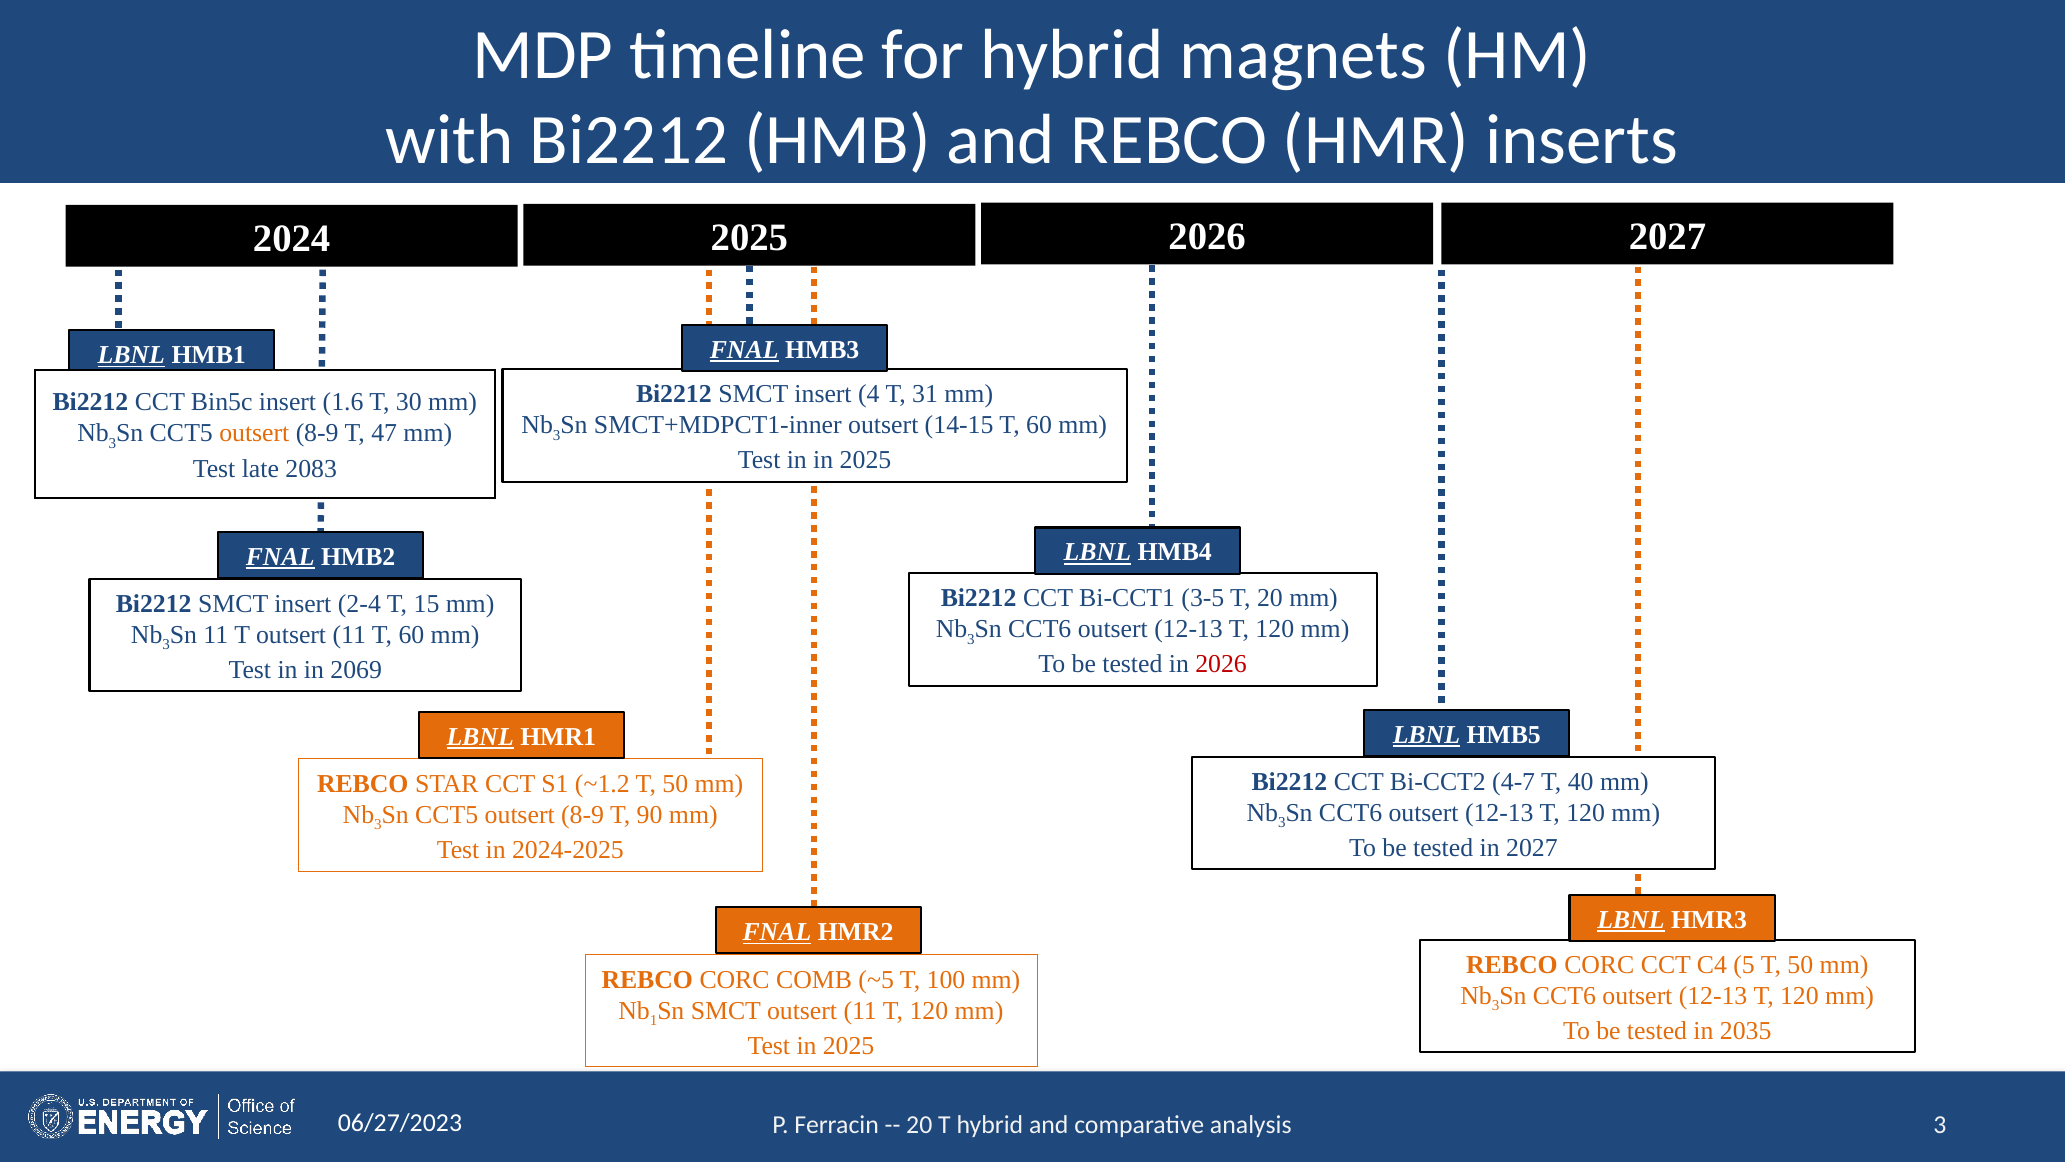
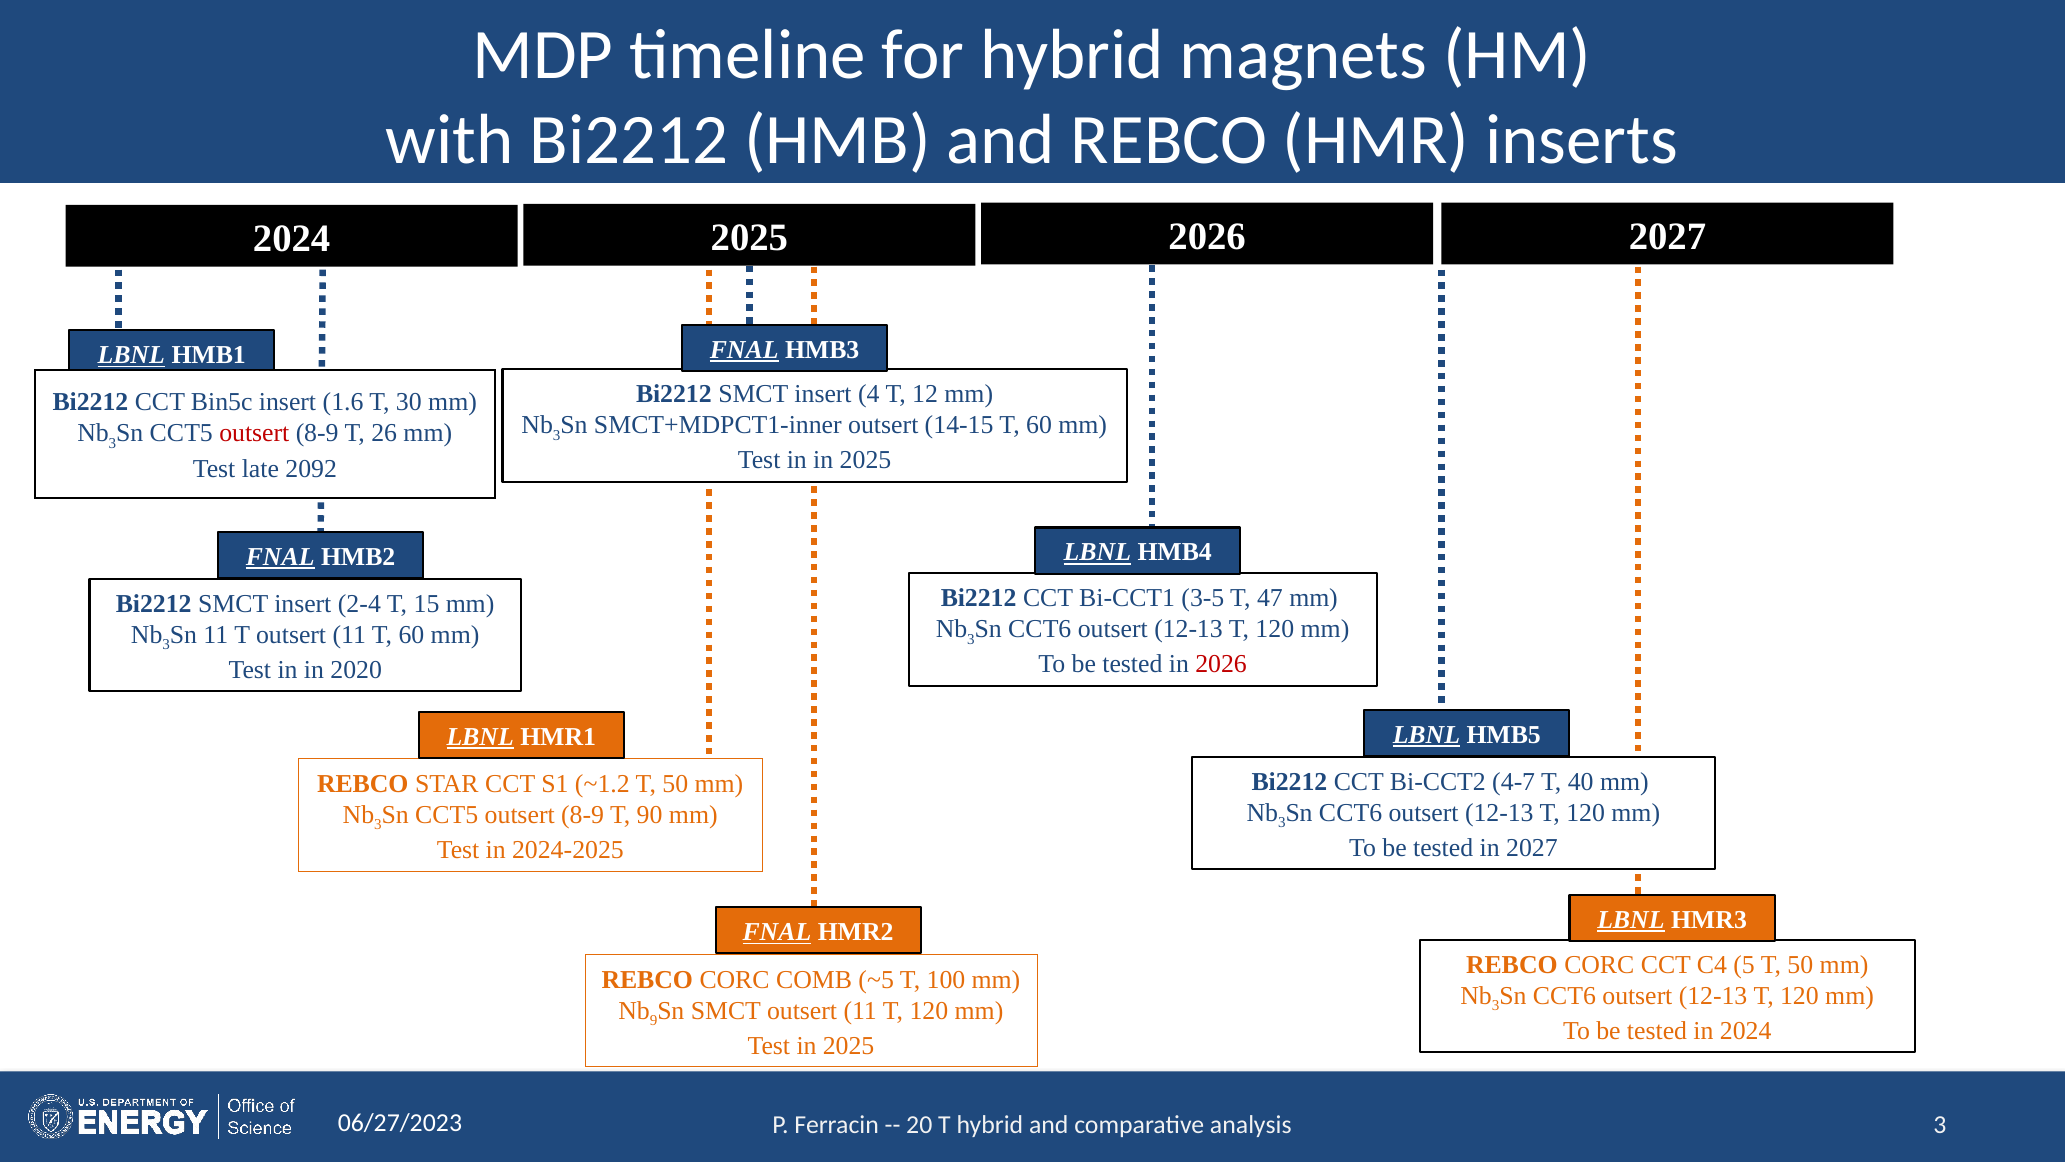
31: 31 -> 12 (925, 394)
outsert colour: orange -> red (254, 433)
47: 47 -> 26 (384, 433)
2083: 2083 -> 2092 (311, 468)
T 20: 20 -> 47 (1270, 598)
2069: 2069 -> 2020 (356, 670)
1: 1 -> 9 (654, 1020)
in 2035: 2035 -> 2024 (1746, 1031)
